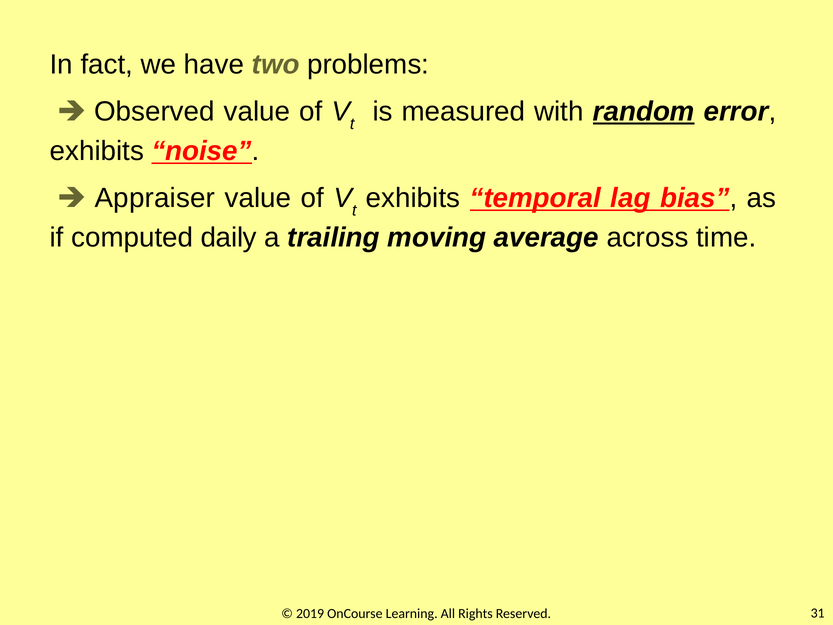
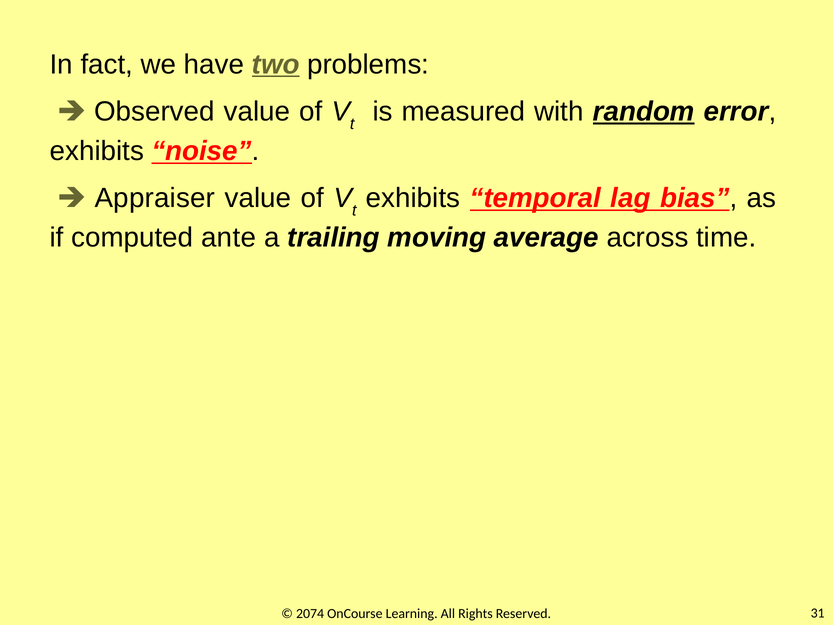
two underline: none -> present (276, 64)
daily: daily -> ante (229, 237)
2019: 2019 -> 2074 (310, 613)
